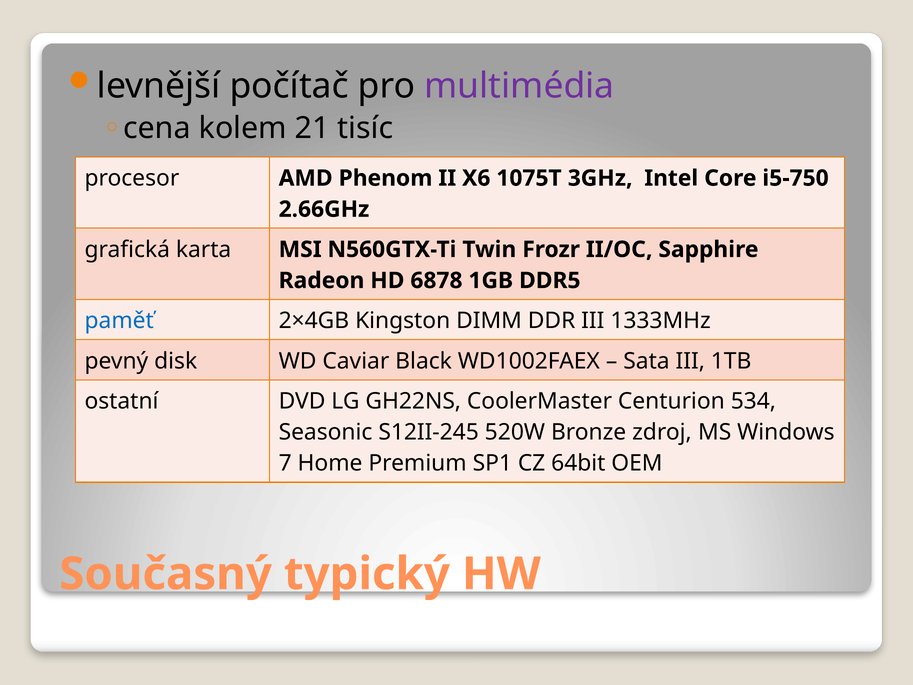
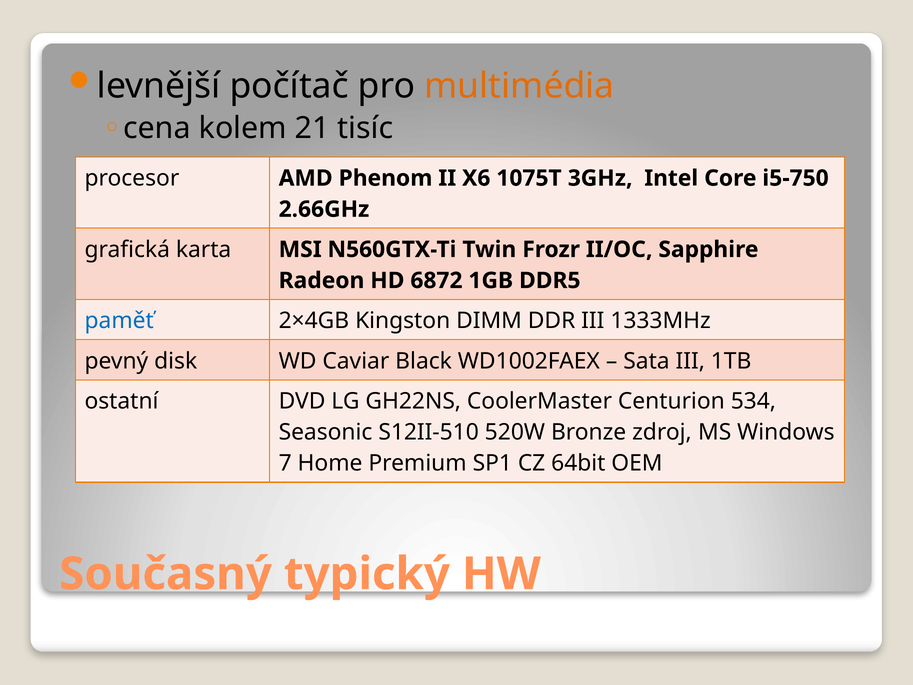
multimédia colour: purple -> orange (519, 86)
6878: 6878 -> 6872 (436, 280)
S12II-245: S12II-245 -> S12II-510 (429, 432)
